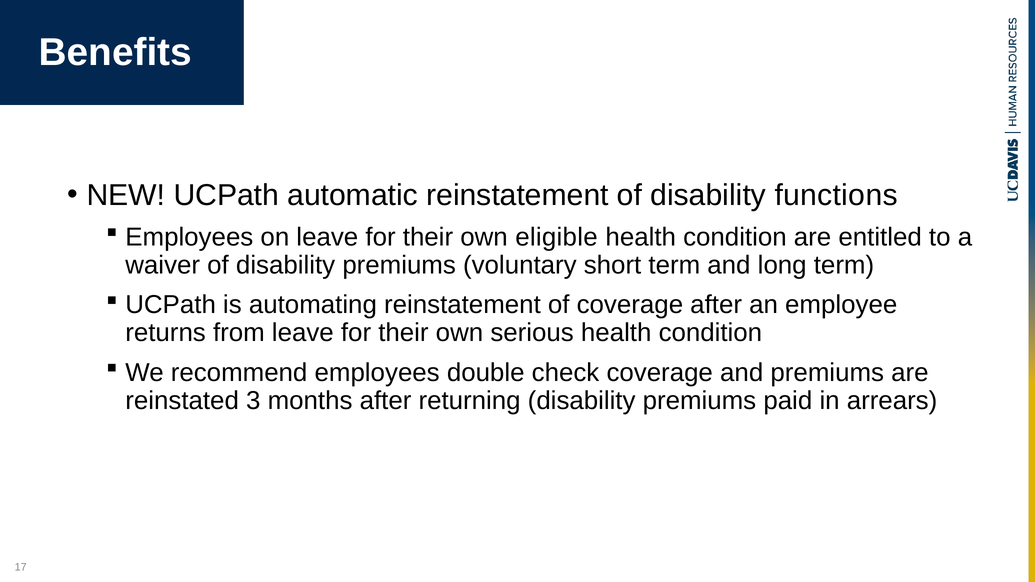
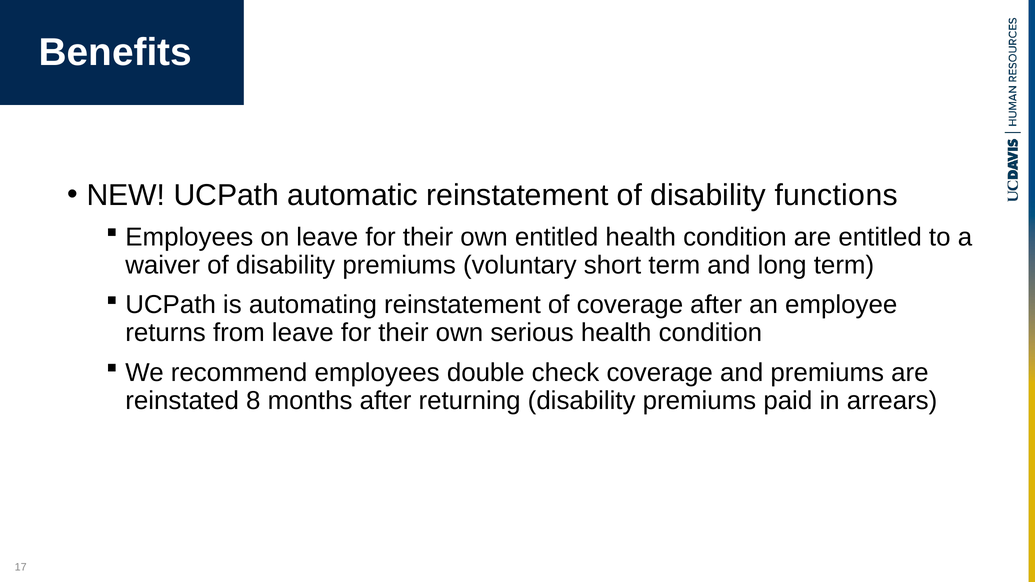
own eligible: eligible -> entitled (557, 237)
3: 3 -> 8 (253, 401)
